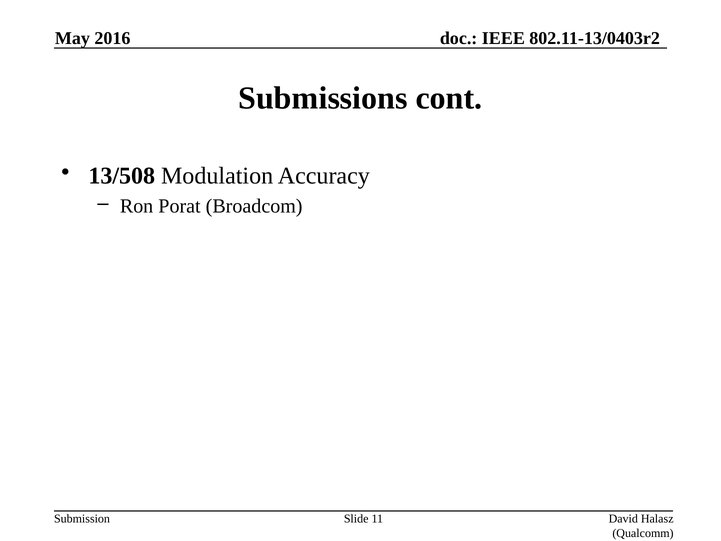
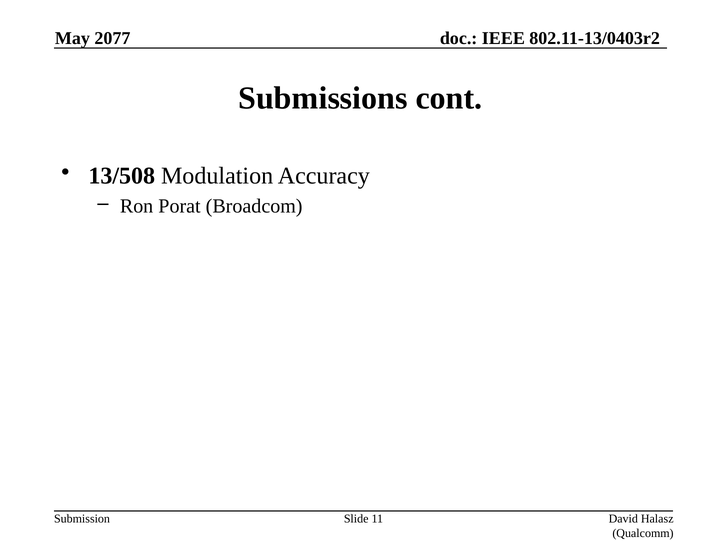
2016: 2016 -> 2077 (112, 38)
